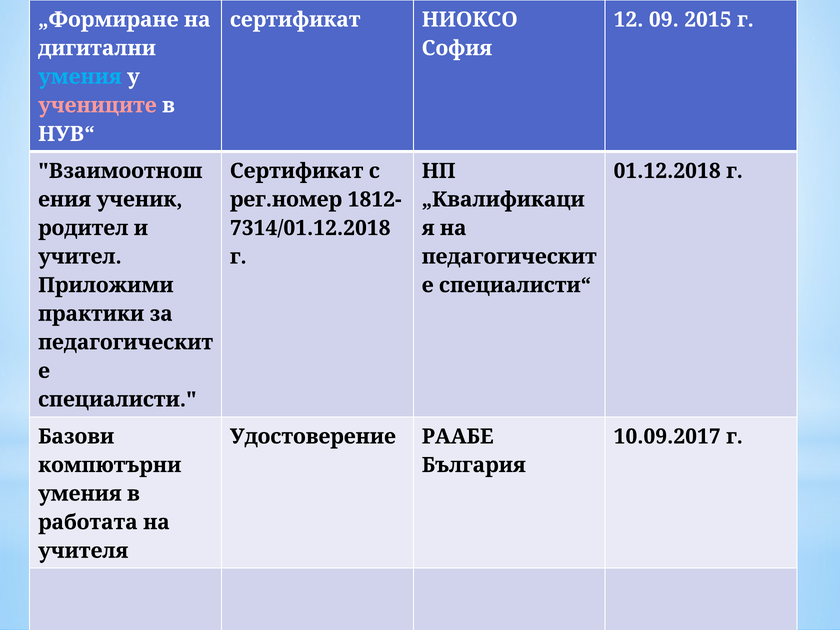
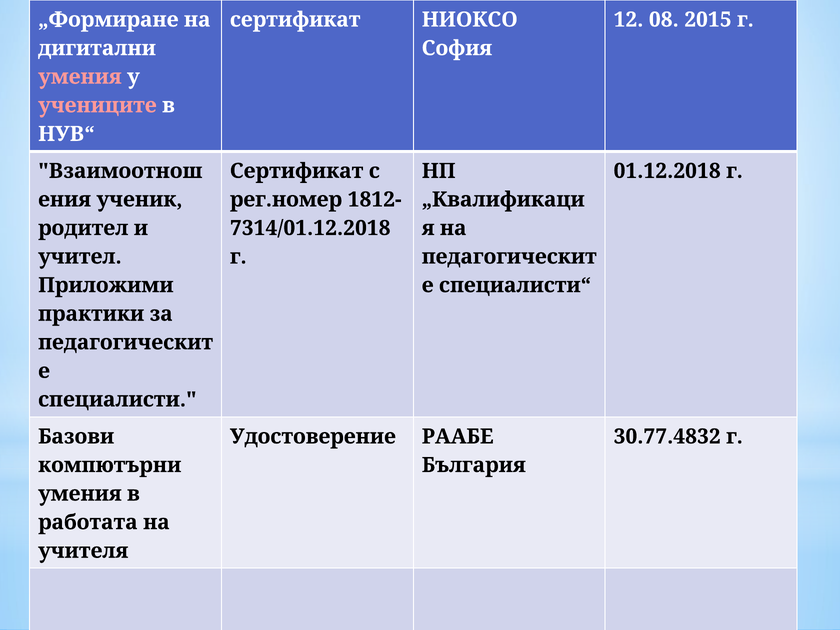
09: 09 -> 08 (664, 20)
умения colour: light blue -> pink (80, 77)
10.09.2017: 10.09.2017 -> 30.77.4832 (667, 437)
